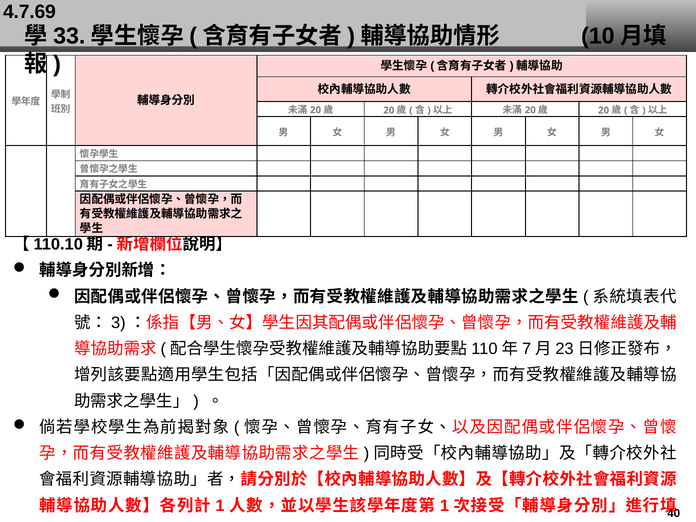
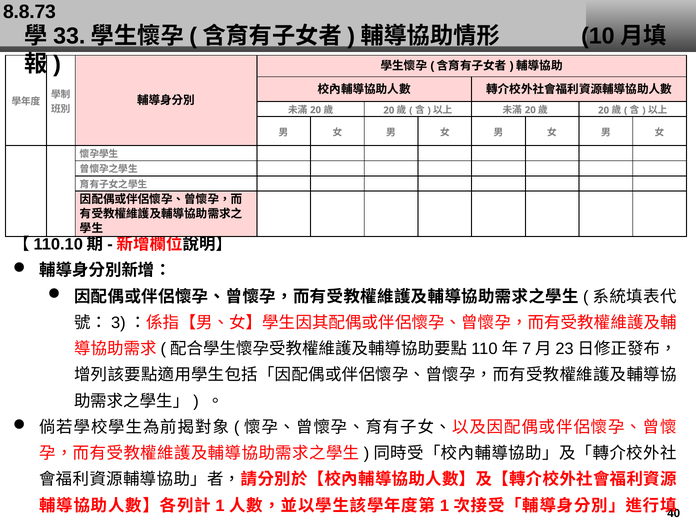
4.7.69: 4.7.69 -> 8.8.73 (29, 12)
